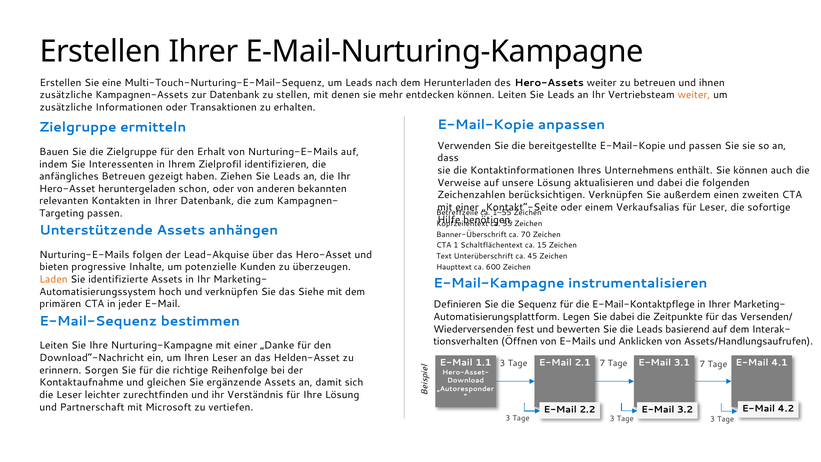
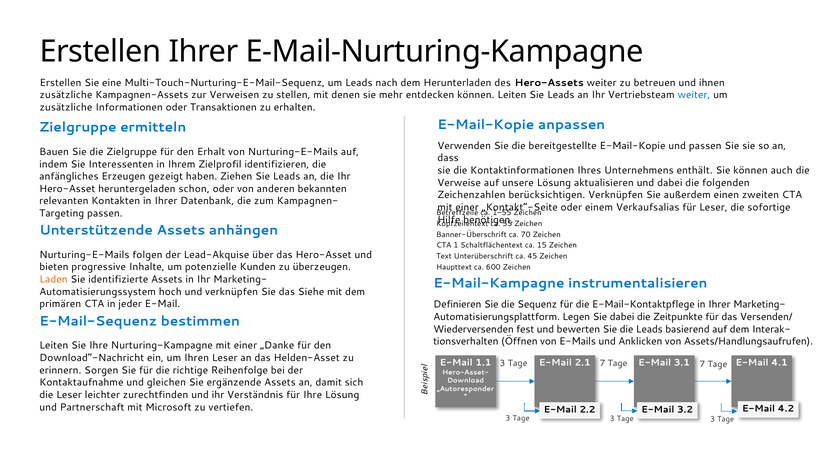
zur Datenbank: Datenbank -> Verweisen (234, 95)
weiter colour: orange -> blue (694, 95)
anfängliches Betreuen: Betreuen -> Erzeugen (124, 176)
